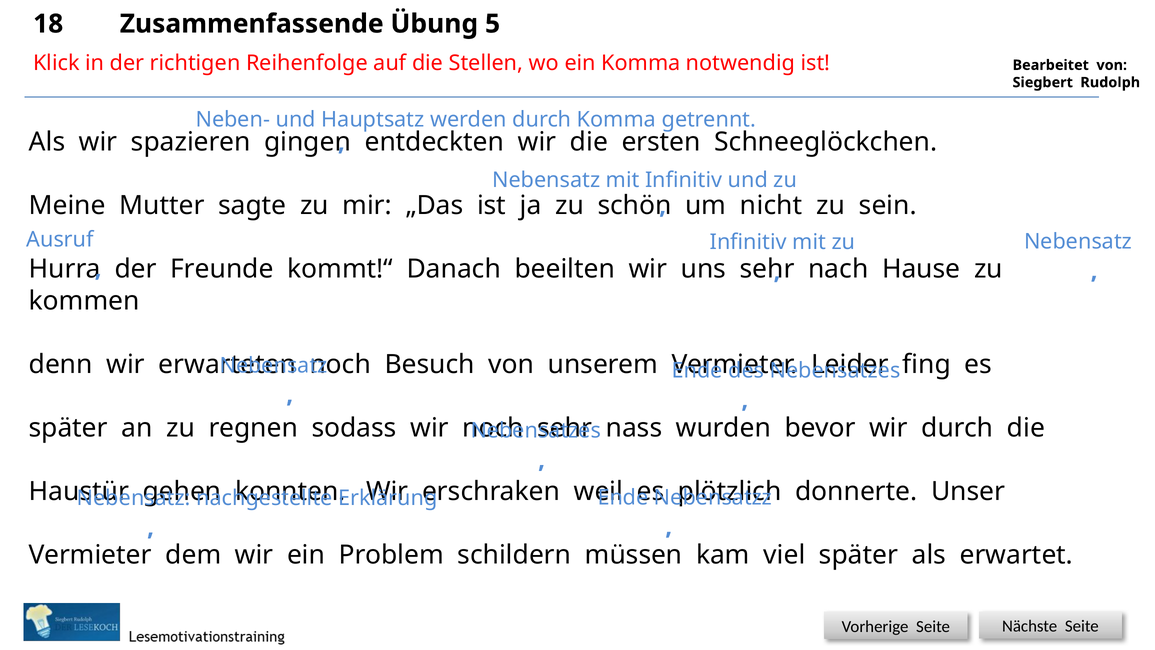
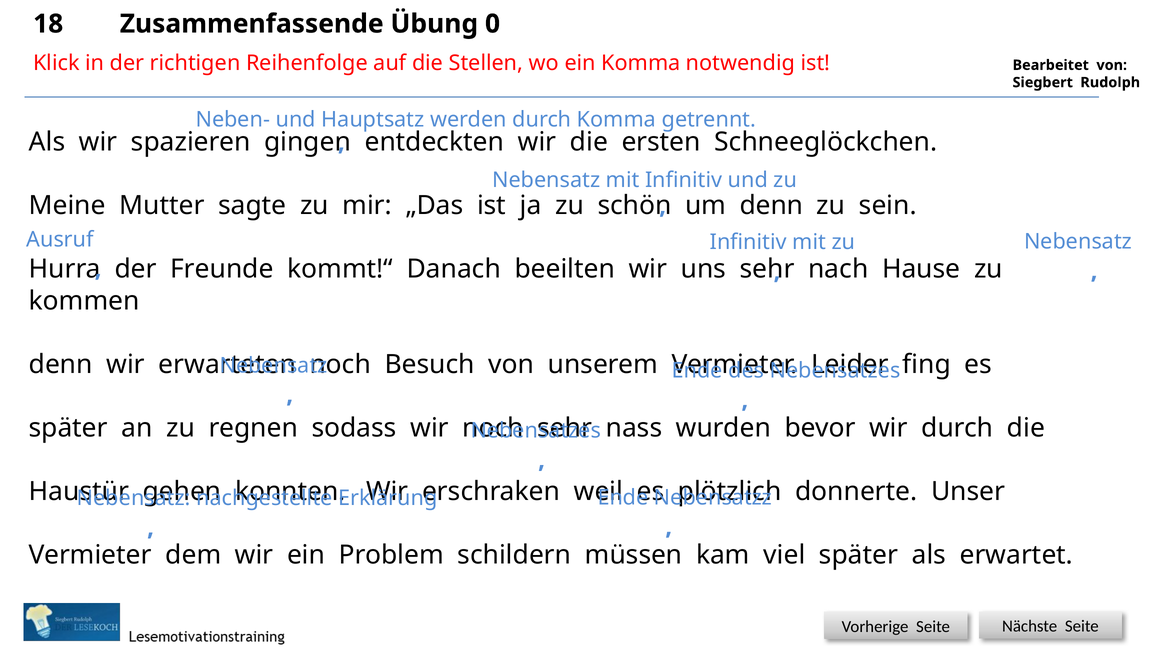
5: 5 -> 0 (493, 24)
um nicht: nicht -> denn (771, 205)
